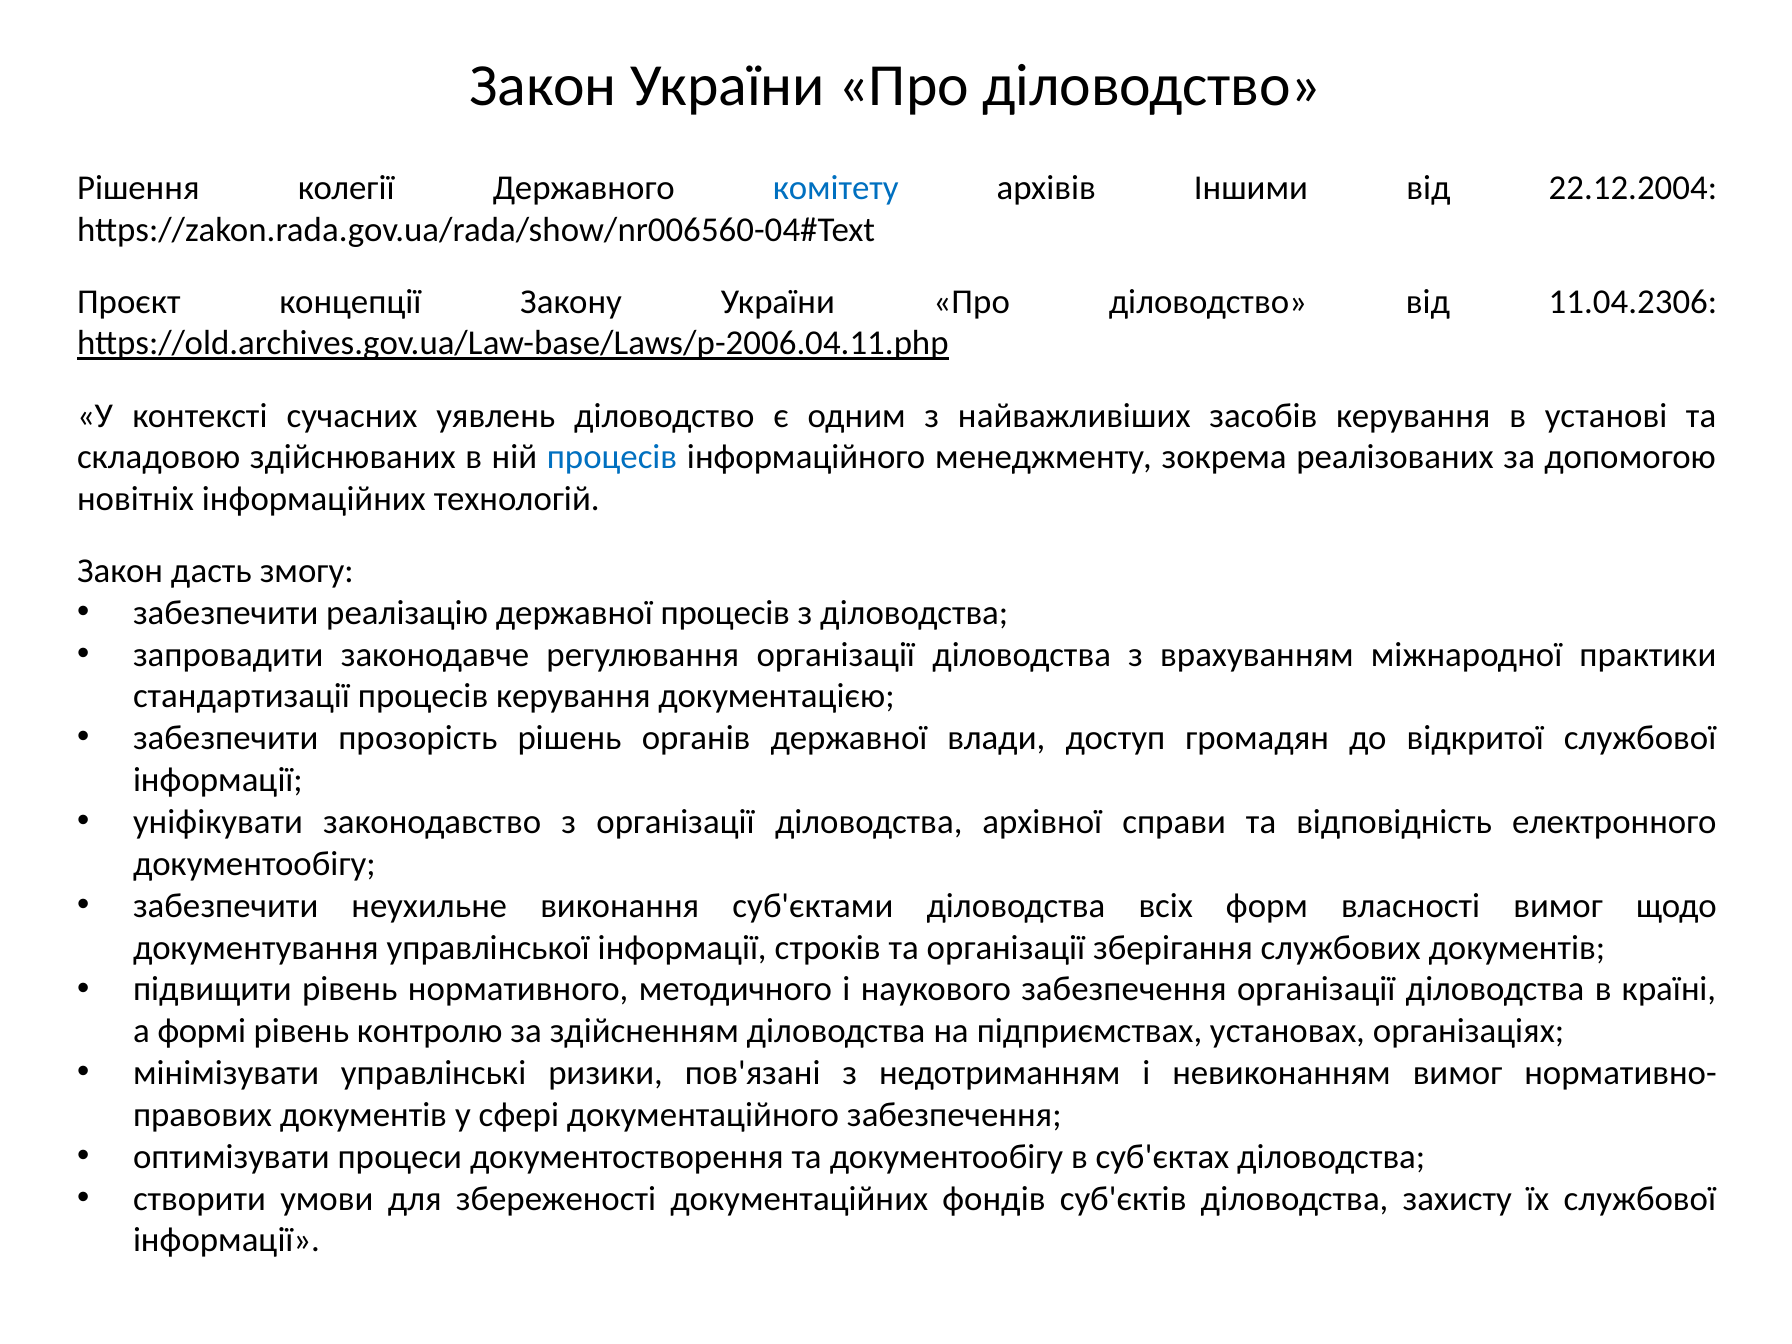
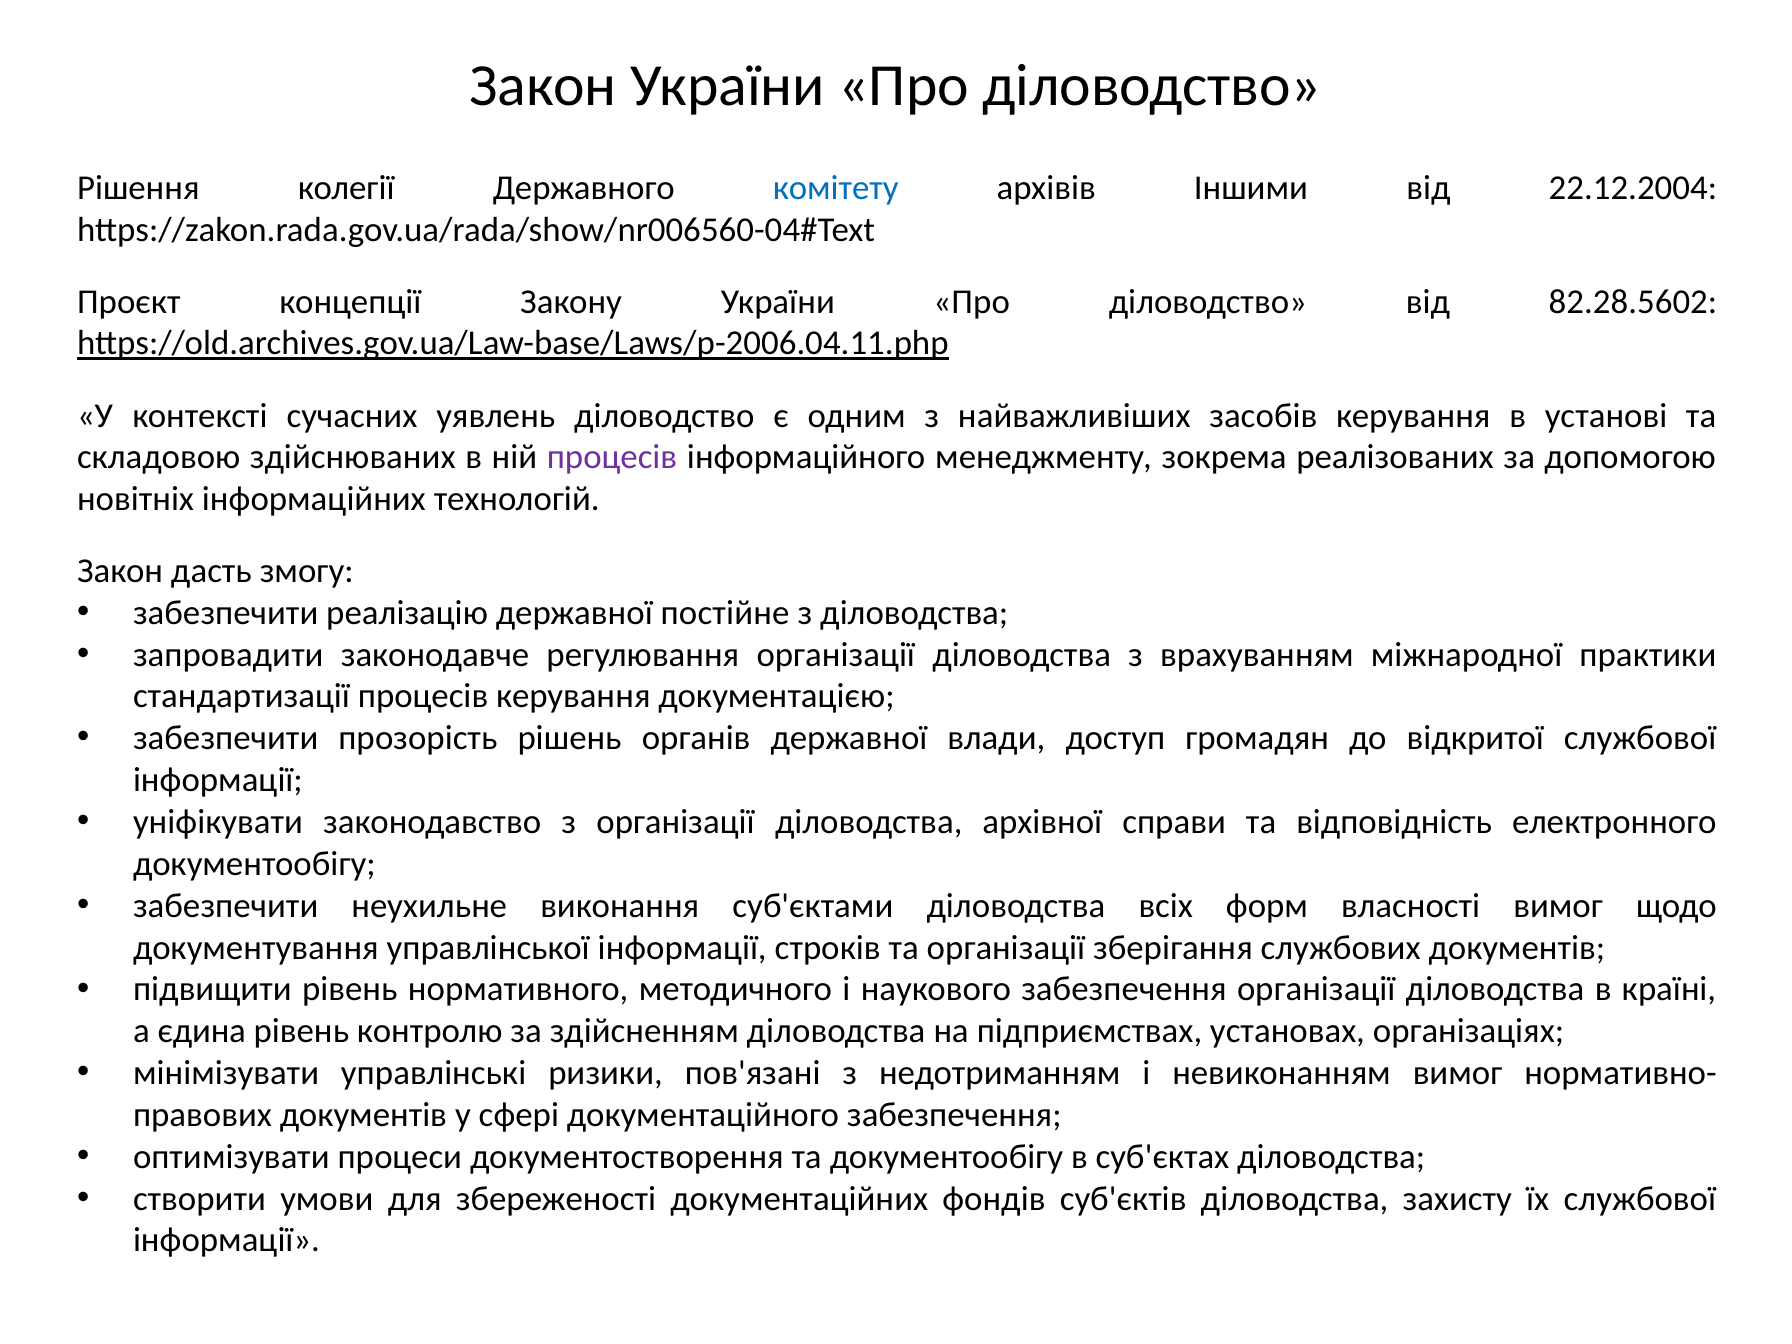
11.04.2306: 11.04.2306 -> 82.28.5602 (1633, 302)
процесів colour: blue -> purple (612, 457)
державної процесів: процесів -> постійне (725, 613)
формі: формі -> єдина (202, 1031)
